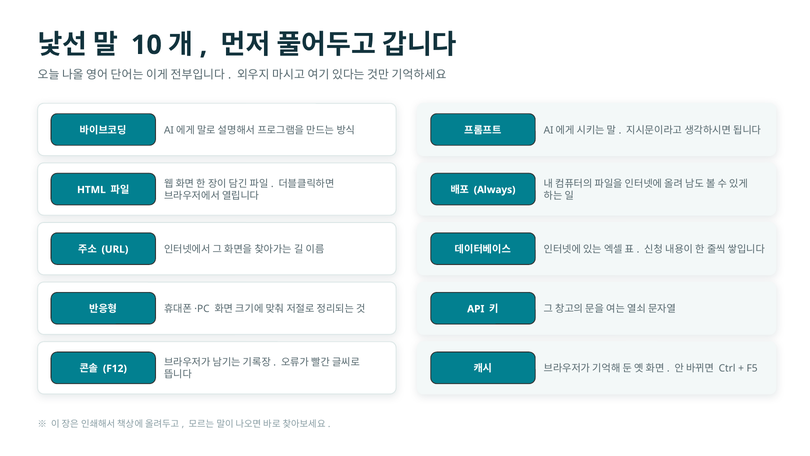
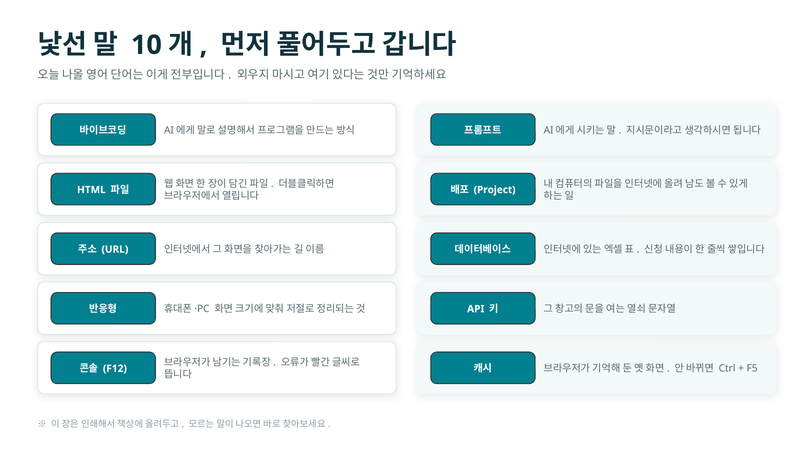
Always: Always -> Project (495, 190)
